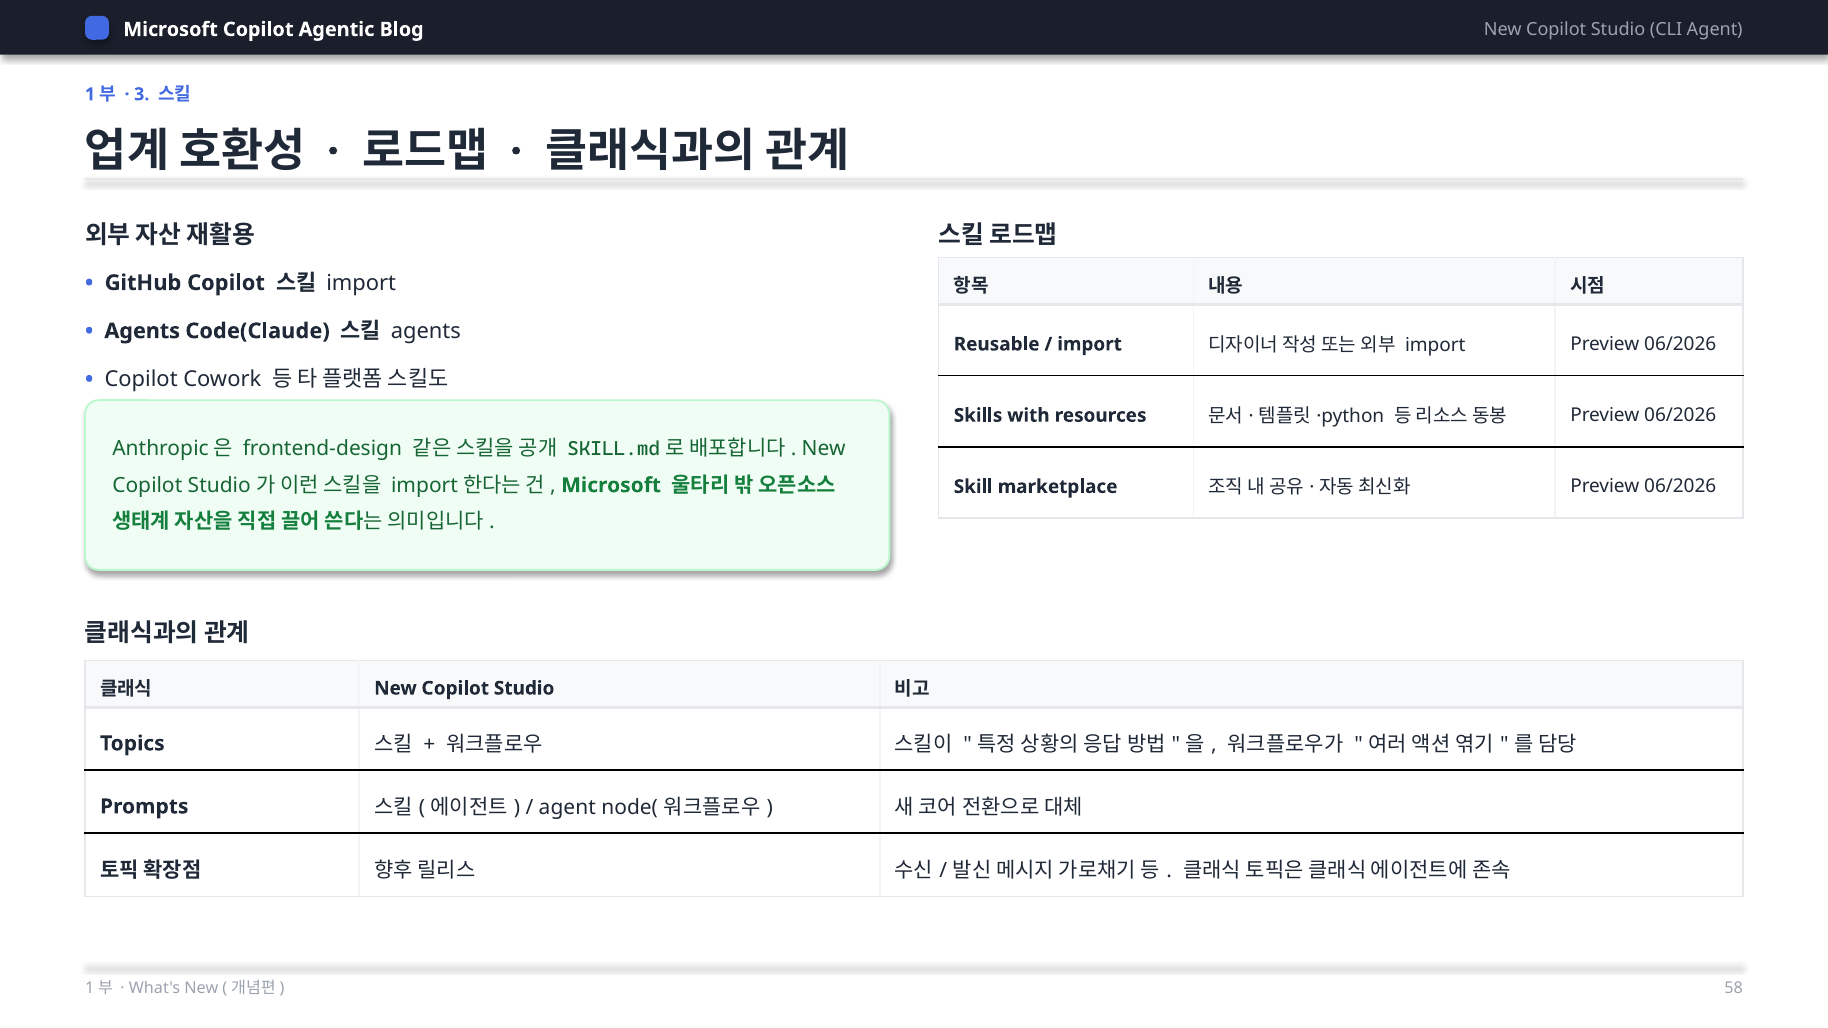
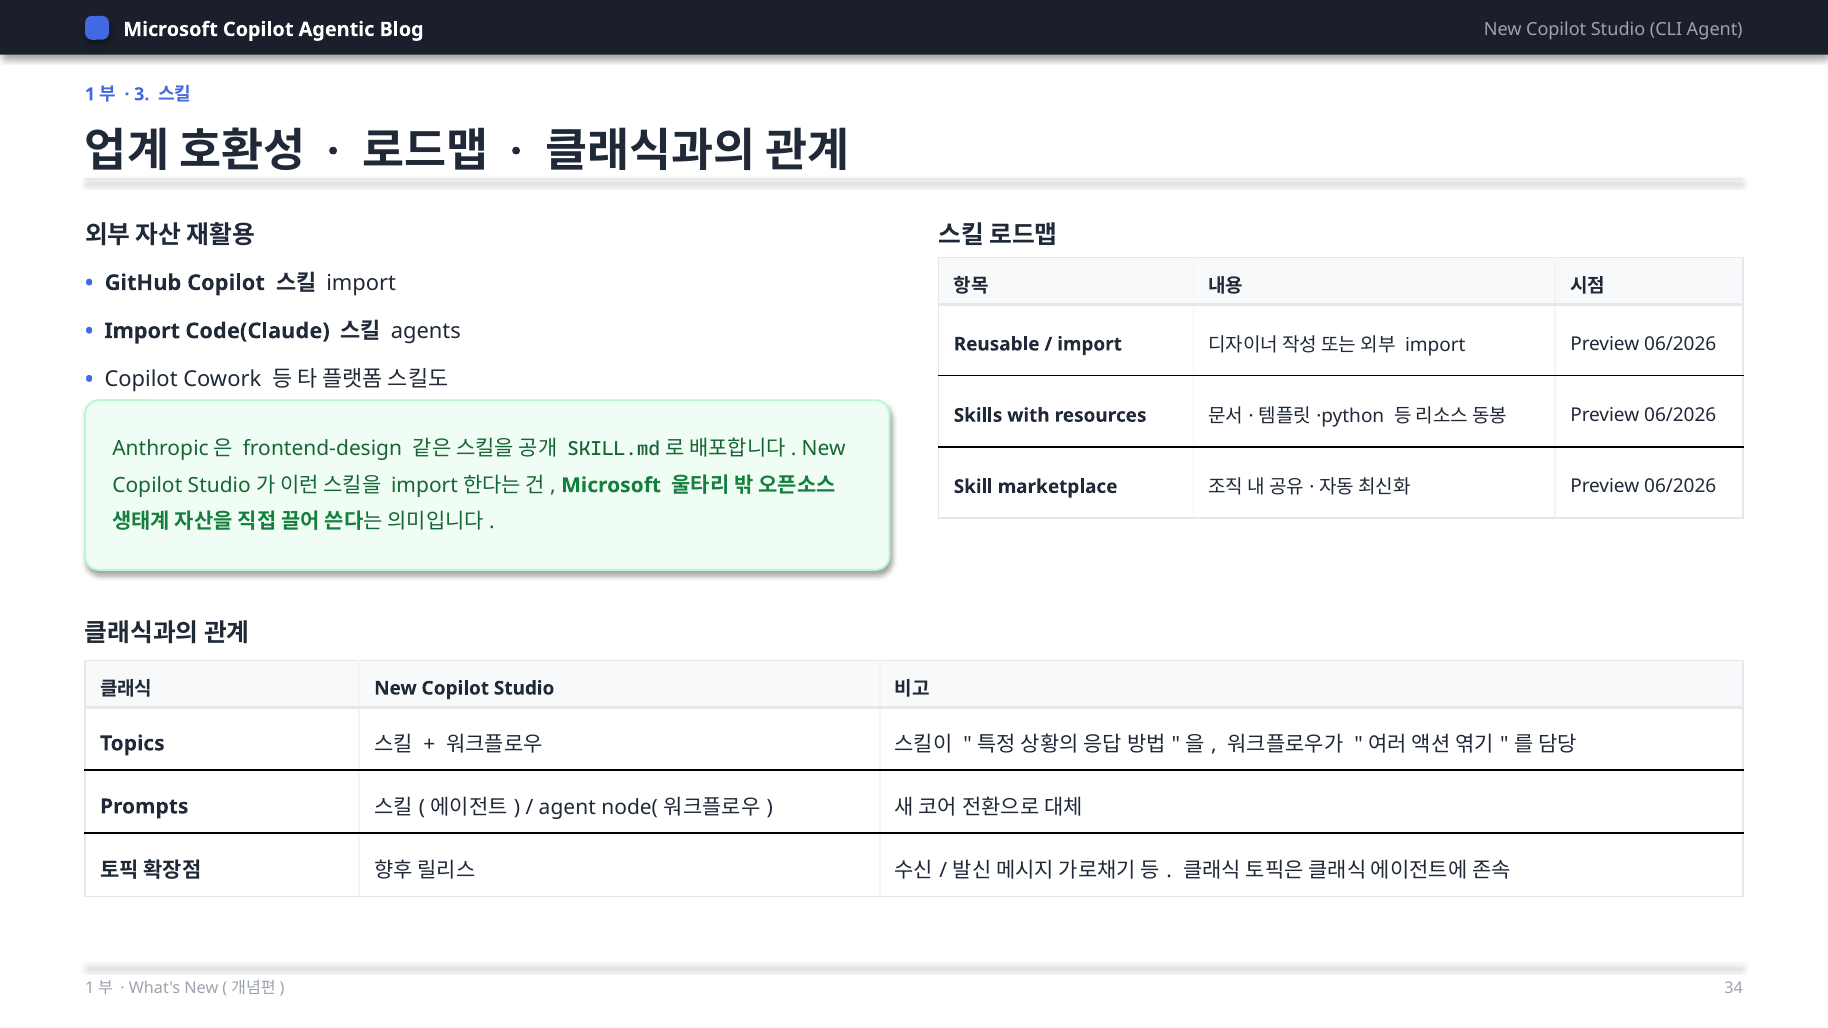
Agents: Agents -> Import (142, 331)
58: 58 -> 34 (1734, 988)
